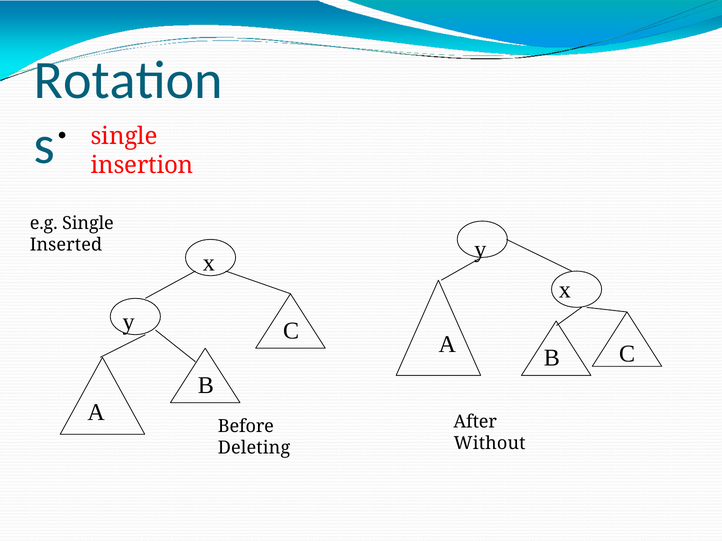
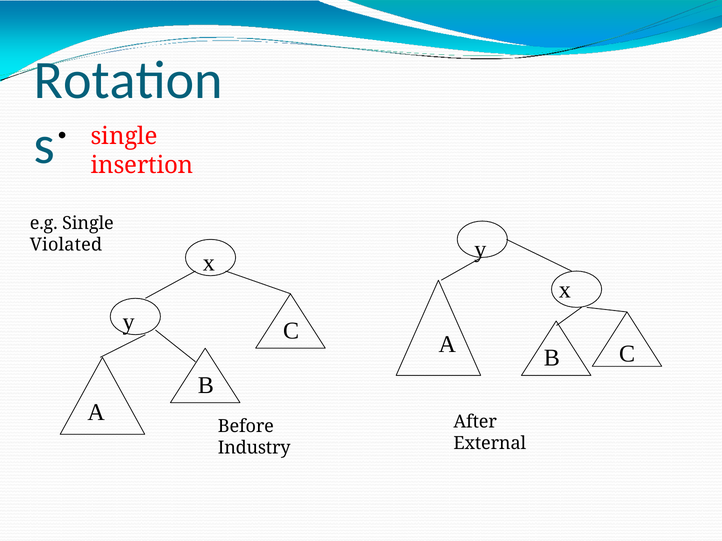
Inserted: Inserted -> Violated (66, 245)
Without: Without -> External (490, 444)
Deleting: Deleting -> Industry (254, 448)
